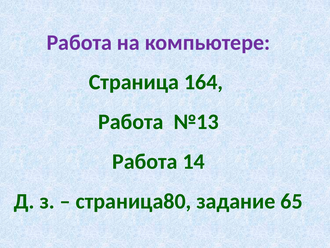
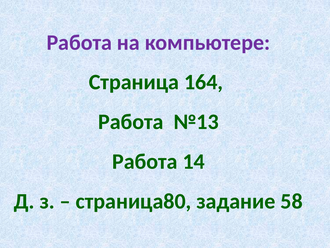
65: 65 -> 58 (292, 201)
